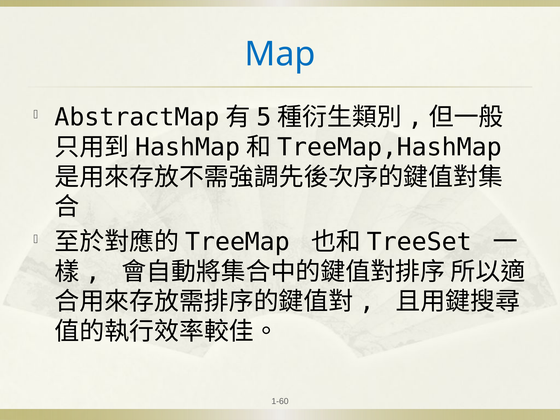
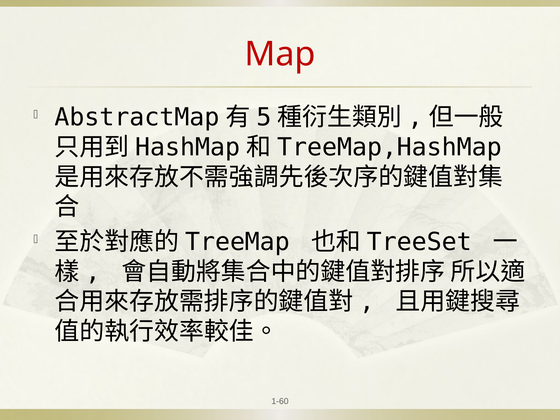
Map colour: blue -> red (280, 54)
